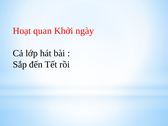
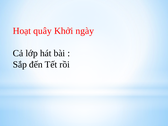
quan: quan -> quây (43, 31)
